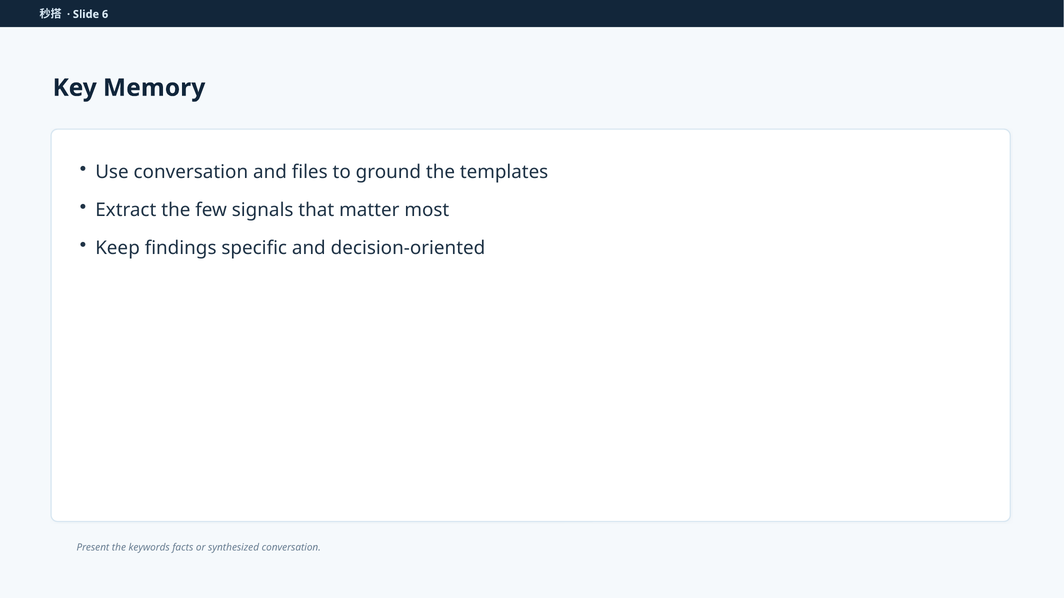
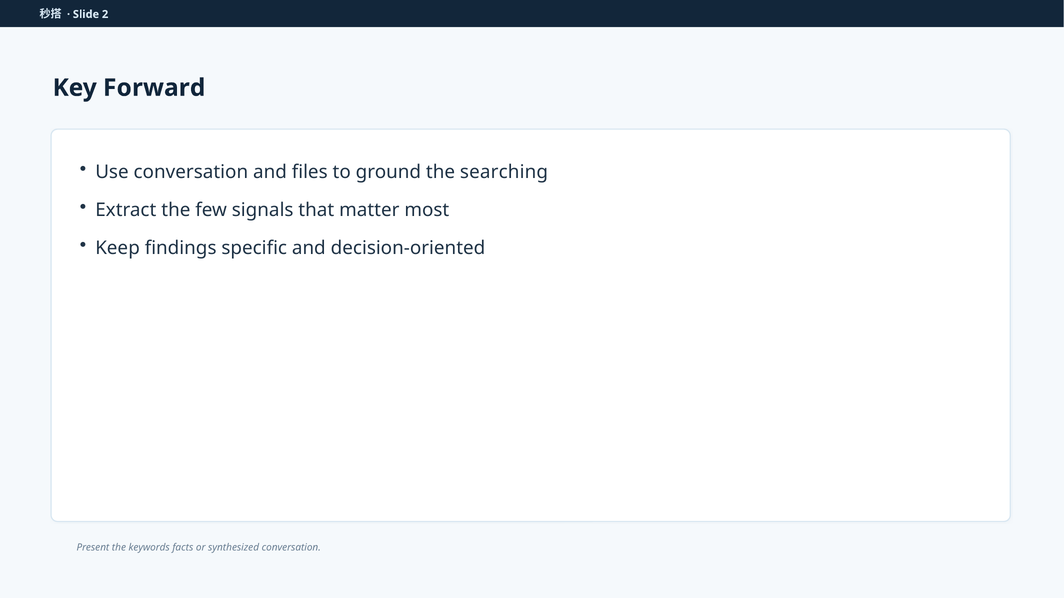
6: 6 -> 2 (105, 14)
Memory: Memory -> Forward (154, 88)
templates: templates -> searching (504, 172)
